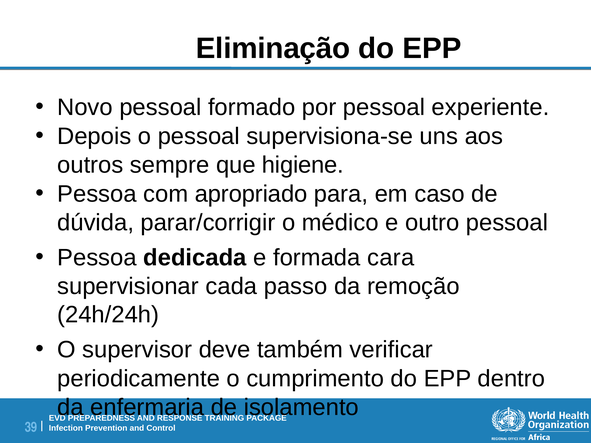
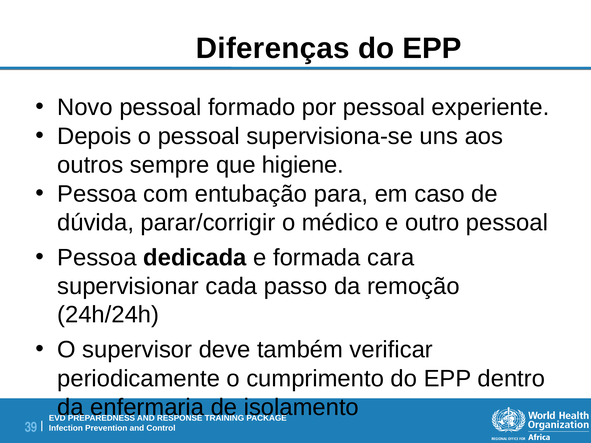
Eliminação: Eliminação -> Diferenças (273, 48)
apropriado: apropriado -> entubação (251, 194)
